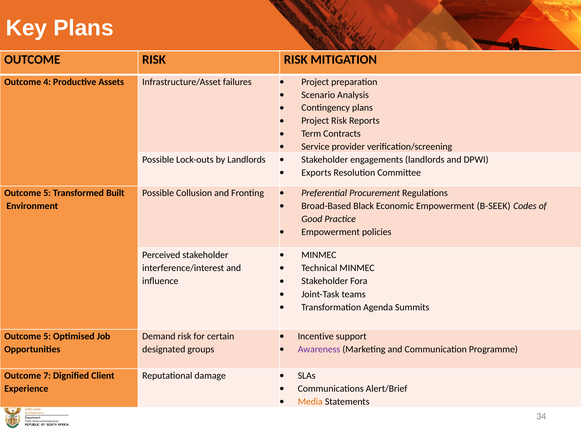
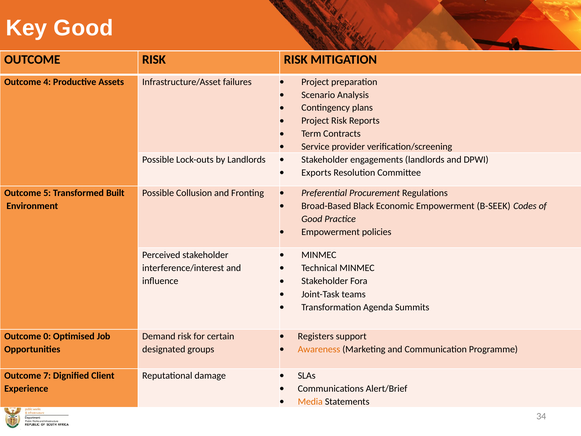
Key Plans: Plans -> Good (83, 28)
Incentive: Incentive -> Registers (316, 336)
5: 5 -> 0 (47, 336)
Awareness colour: purple -> orange (319, 349)
